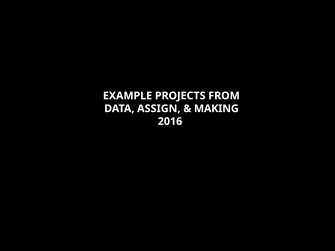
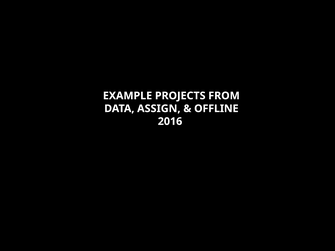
MAKING: MAKING -> OFFLINE (216, 109)
